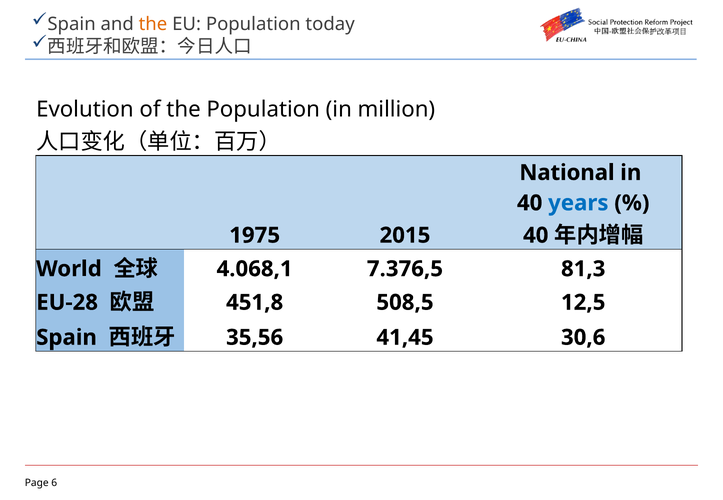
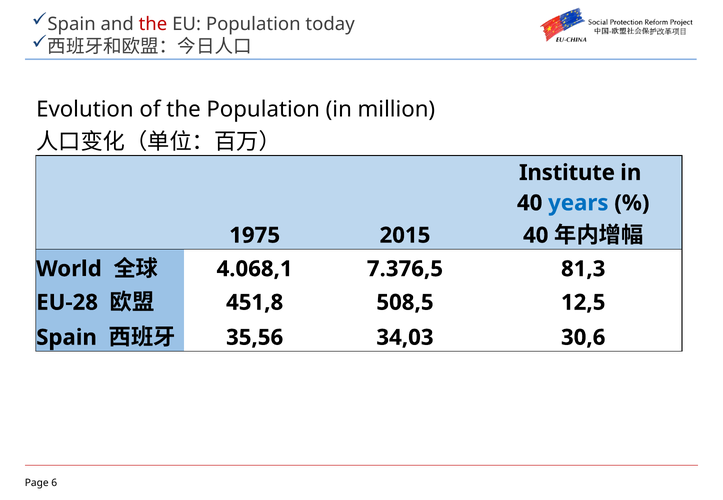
the colour: orange -> red (153, 24)
National: National -> Institute (567, 173)
41,45: 41,45 -> 34,03 (405, 338)
